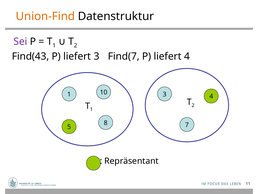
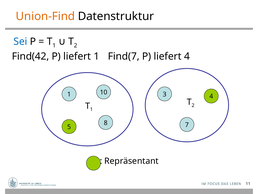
Sei colour: purple -> blue (20, 42)
Find(43: Find(43 -> Find(42 (30, 56)
liefert 3: 3 -> 1 (96, 56)
